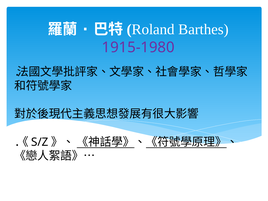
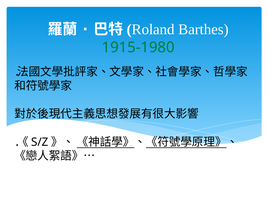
1915-1980 colour: purple -> green (138, 47)
